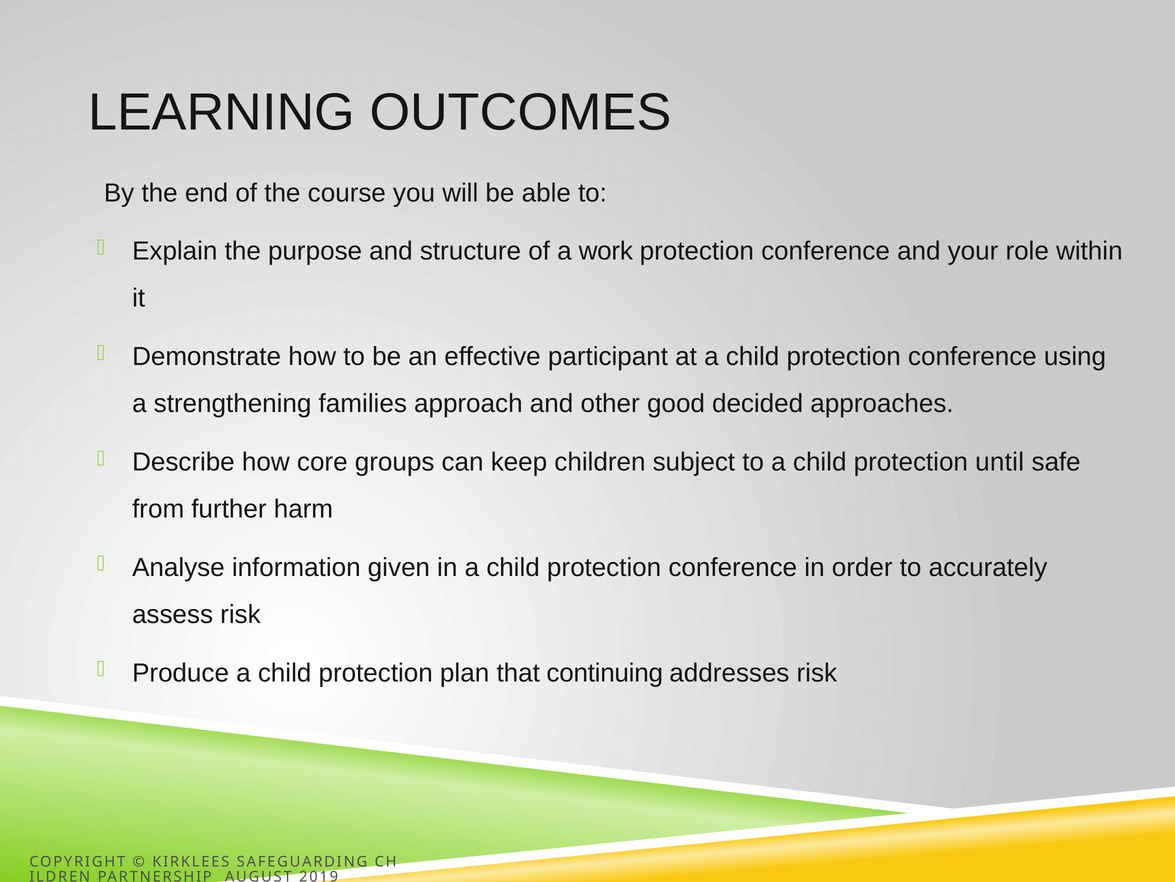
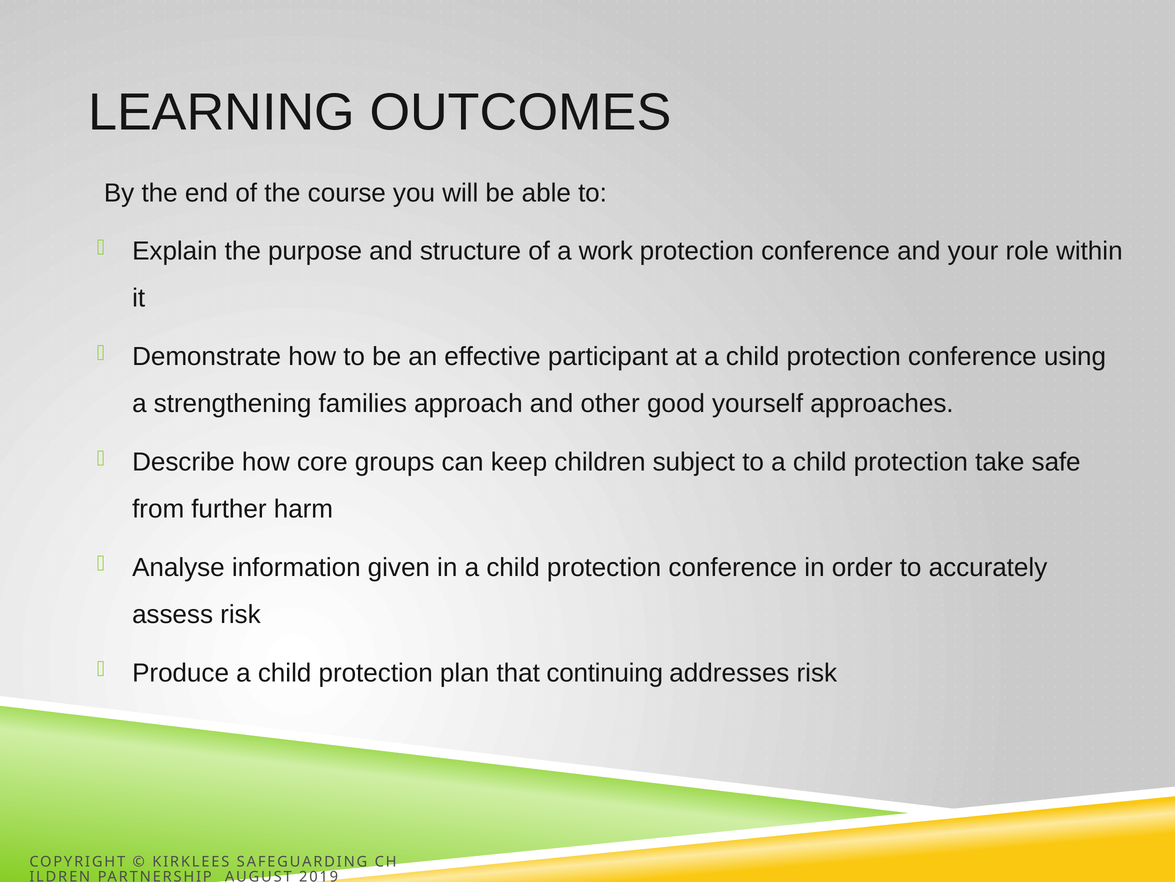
decided: decided -> yourself (758, 403)
until: until -> take (1000, 462)
